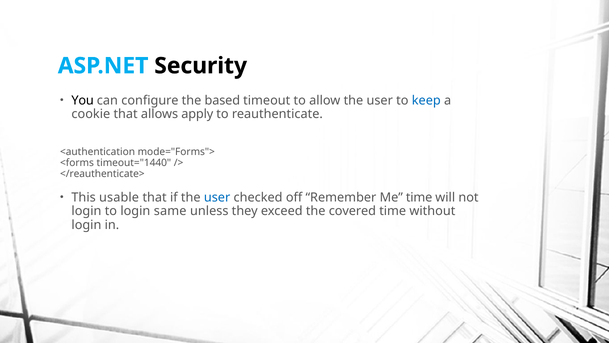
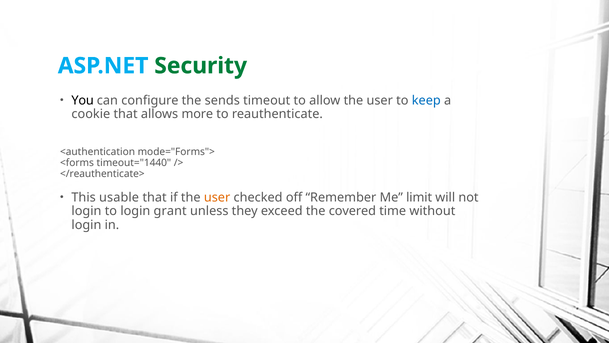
Security colour: black -> green (201, 66)
based: based -> sends (222, 100)
apply: apply -> more (197, 114)
user colour: blue -> orange (217, 197)
Me time: time -> limit (419, 197)
same: same -> grant (170, 211)
